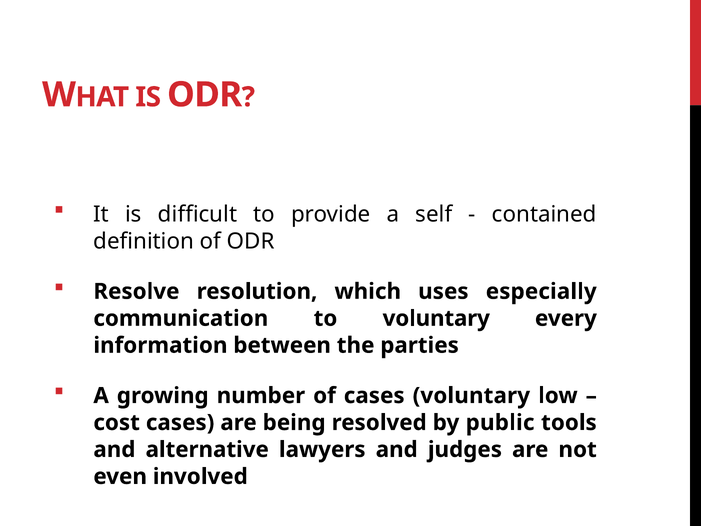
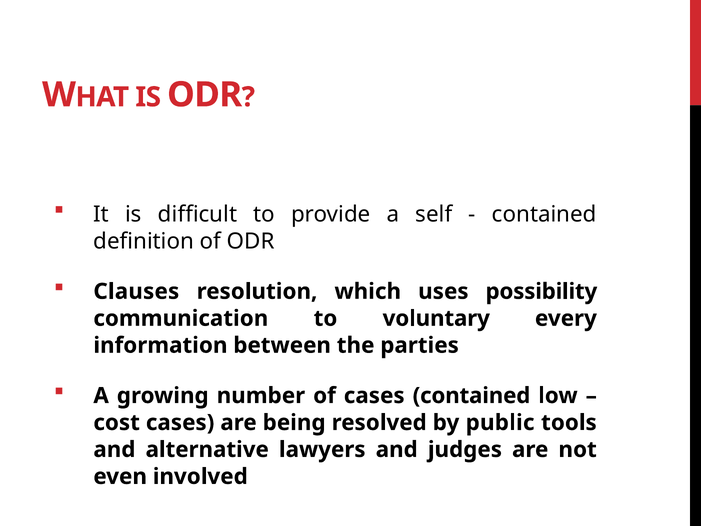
Resolve: Resolve -> Clauses (136, 291)
especially: especially -> possibility (541, 291)
cases voluntary: voluntary -> contained (472, 396)
